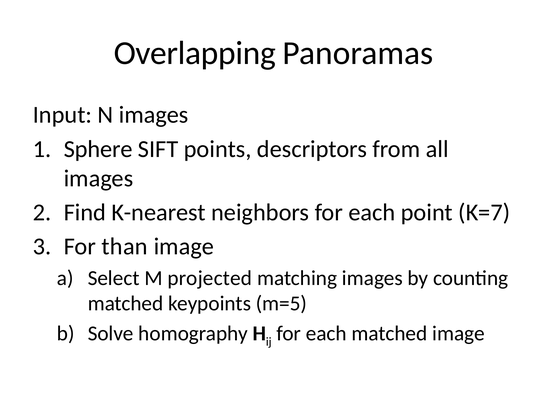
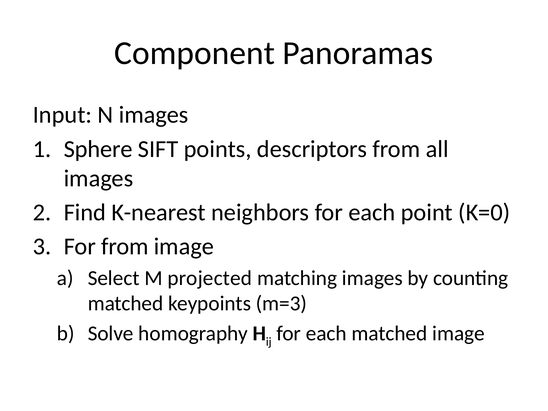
Overlapping: Overlapping -> Component (195, 53)
K=7: K=7 -> K=0 (484, 212)
For than: than -> from (125, 247)
m=5: m=5 -> m=3 (281, 304)
